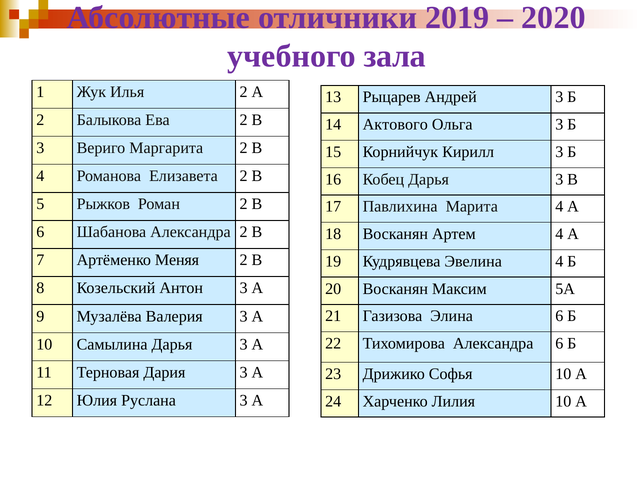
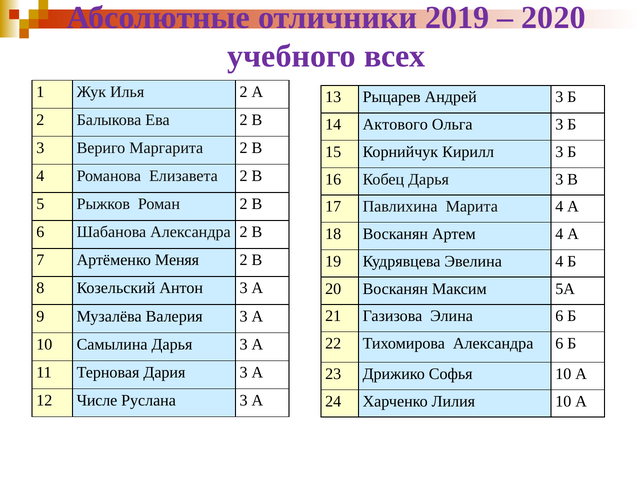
зала: зала -> всех (395, 56)
Юлия: Юлия -> Числе (97, 401)
